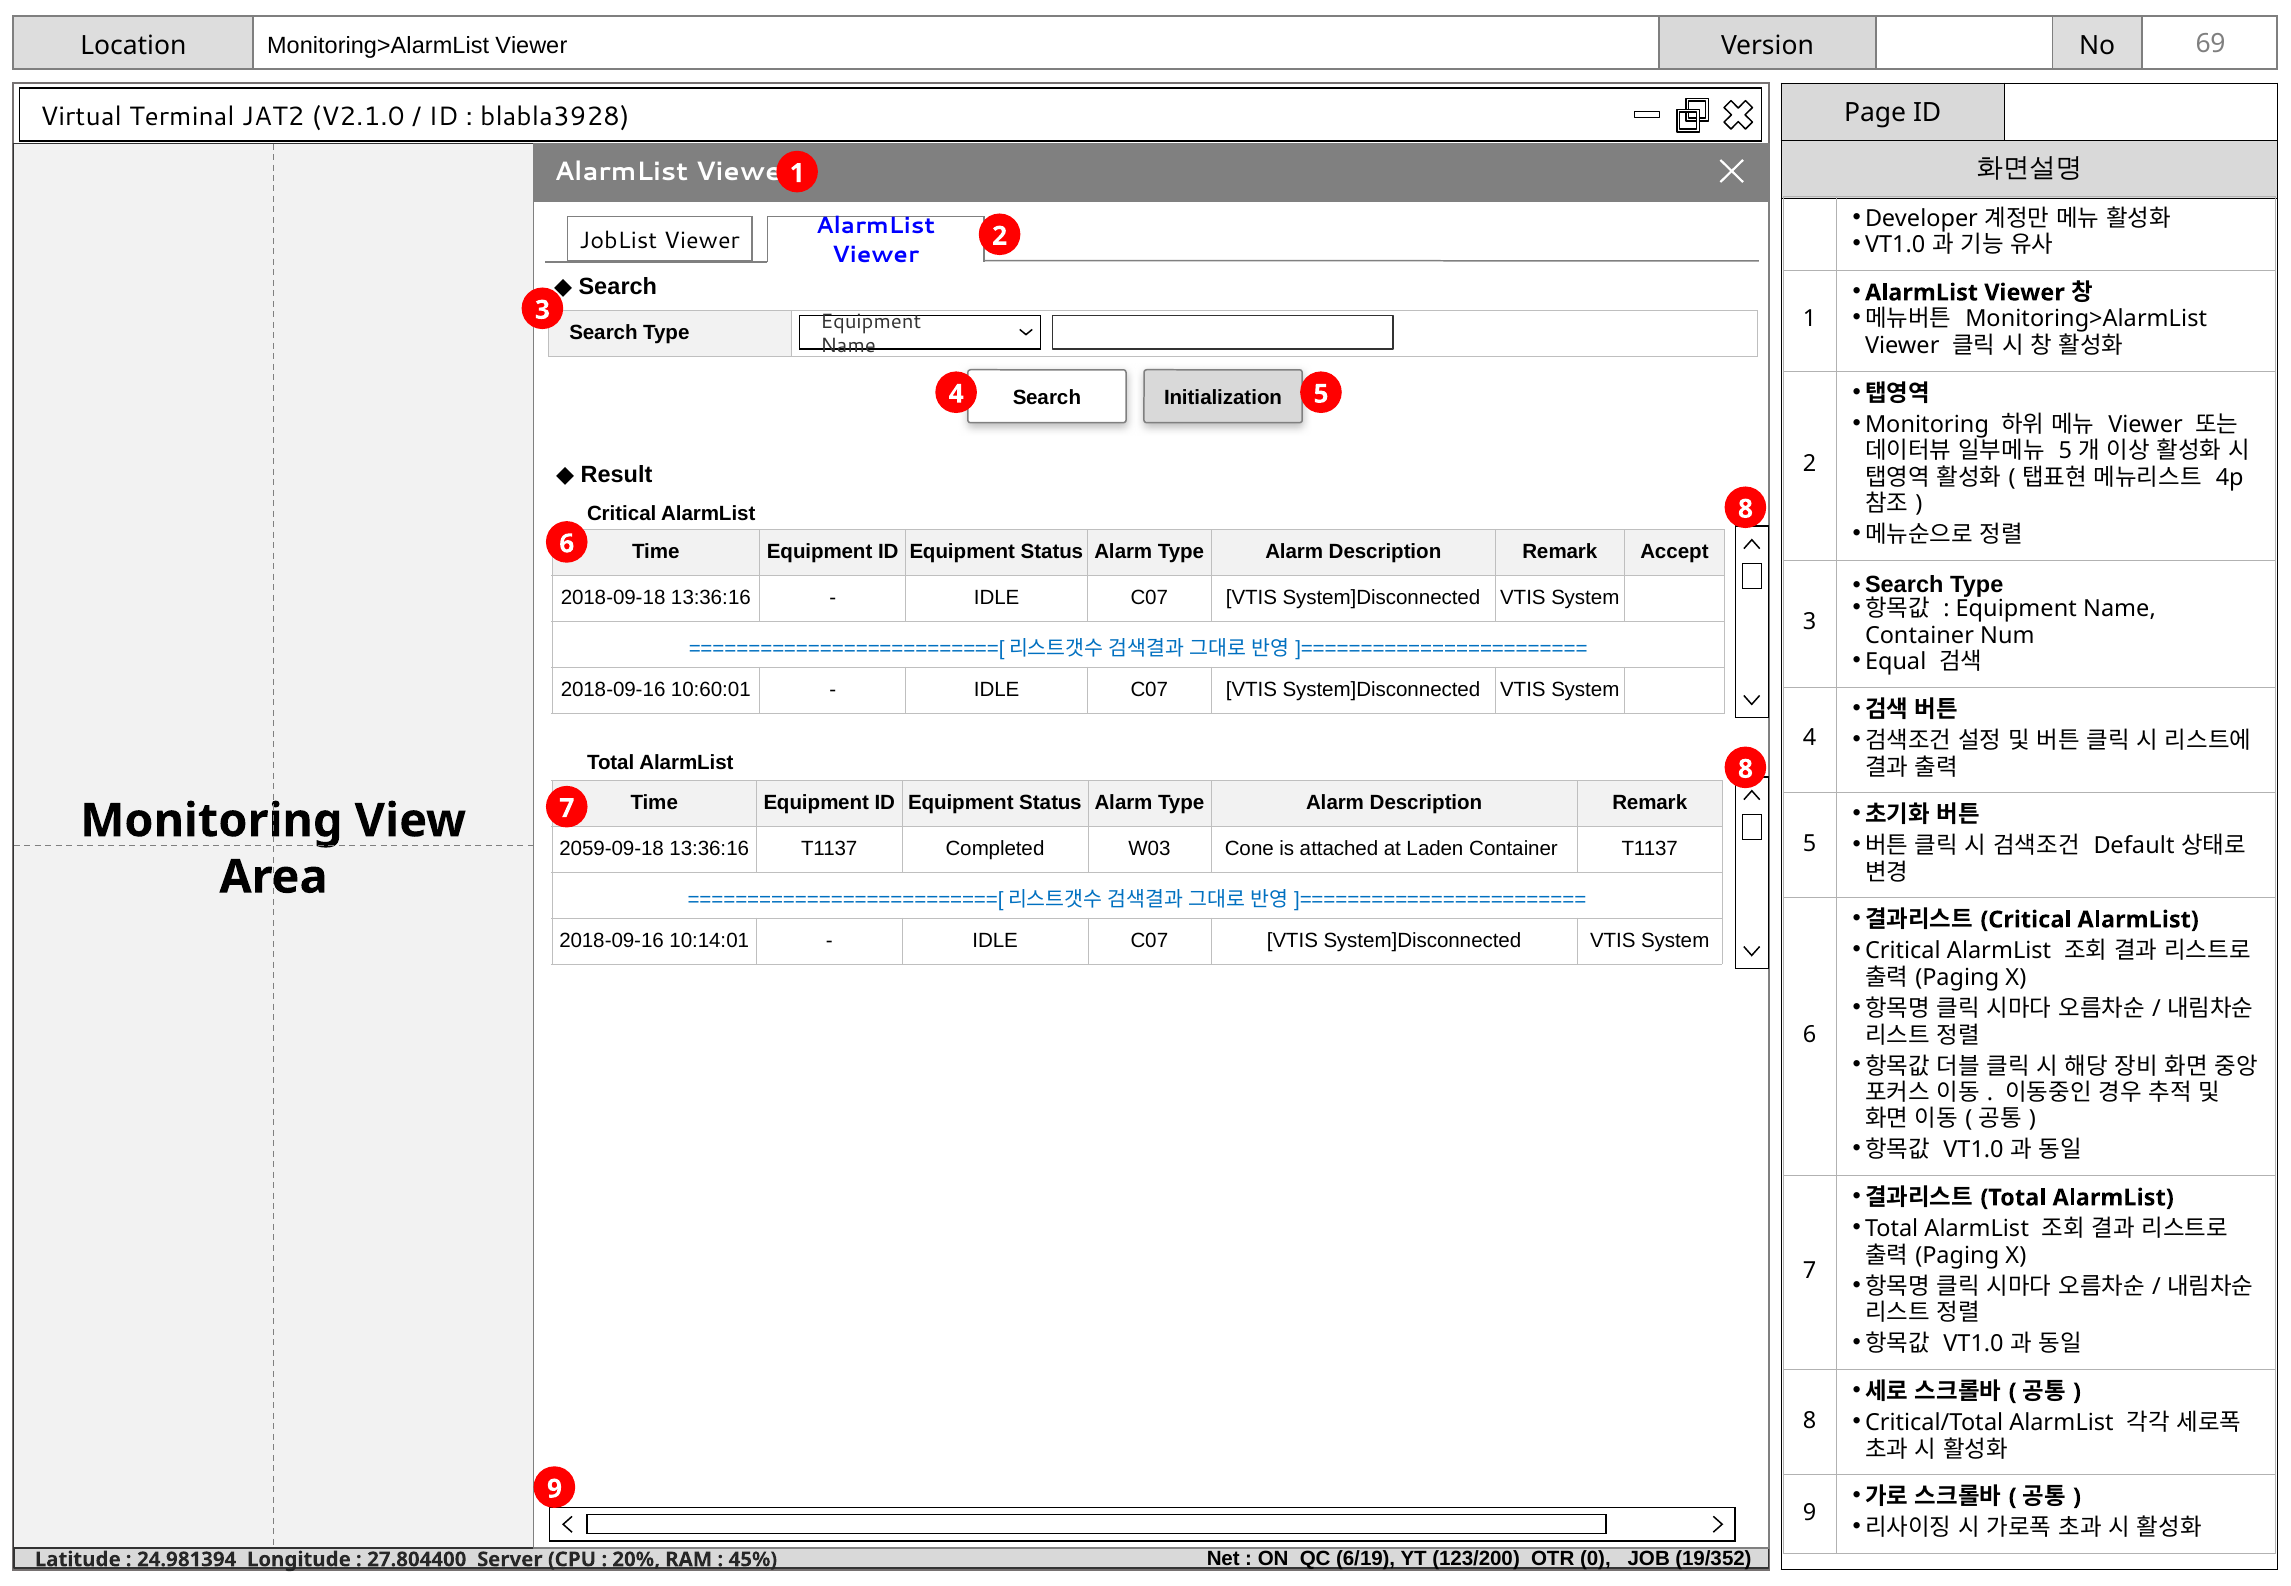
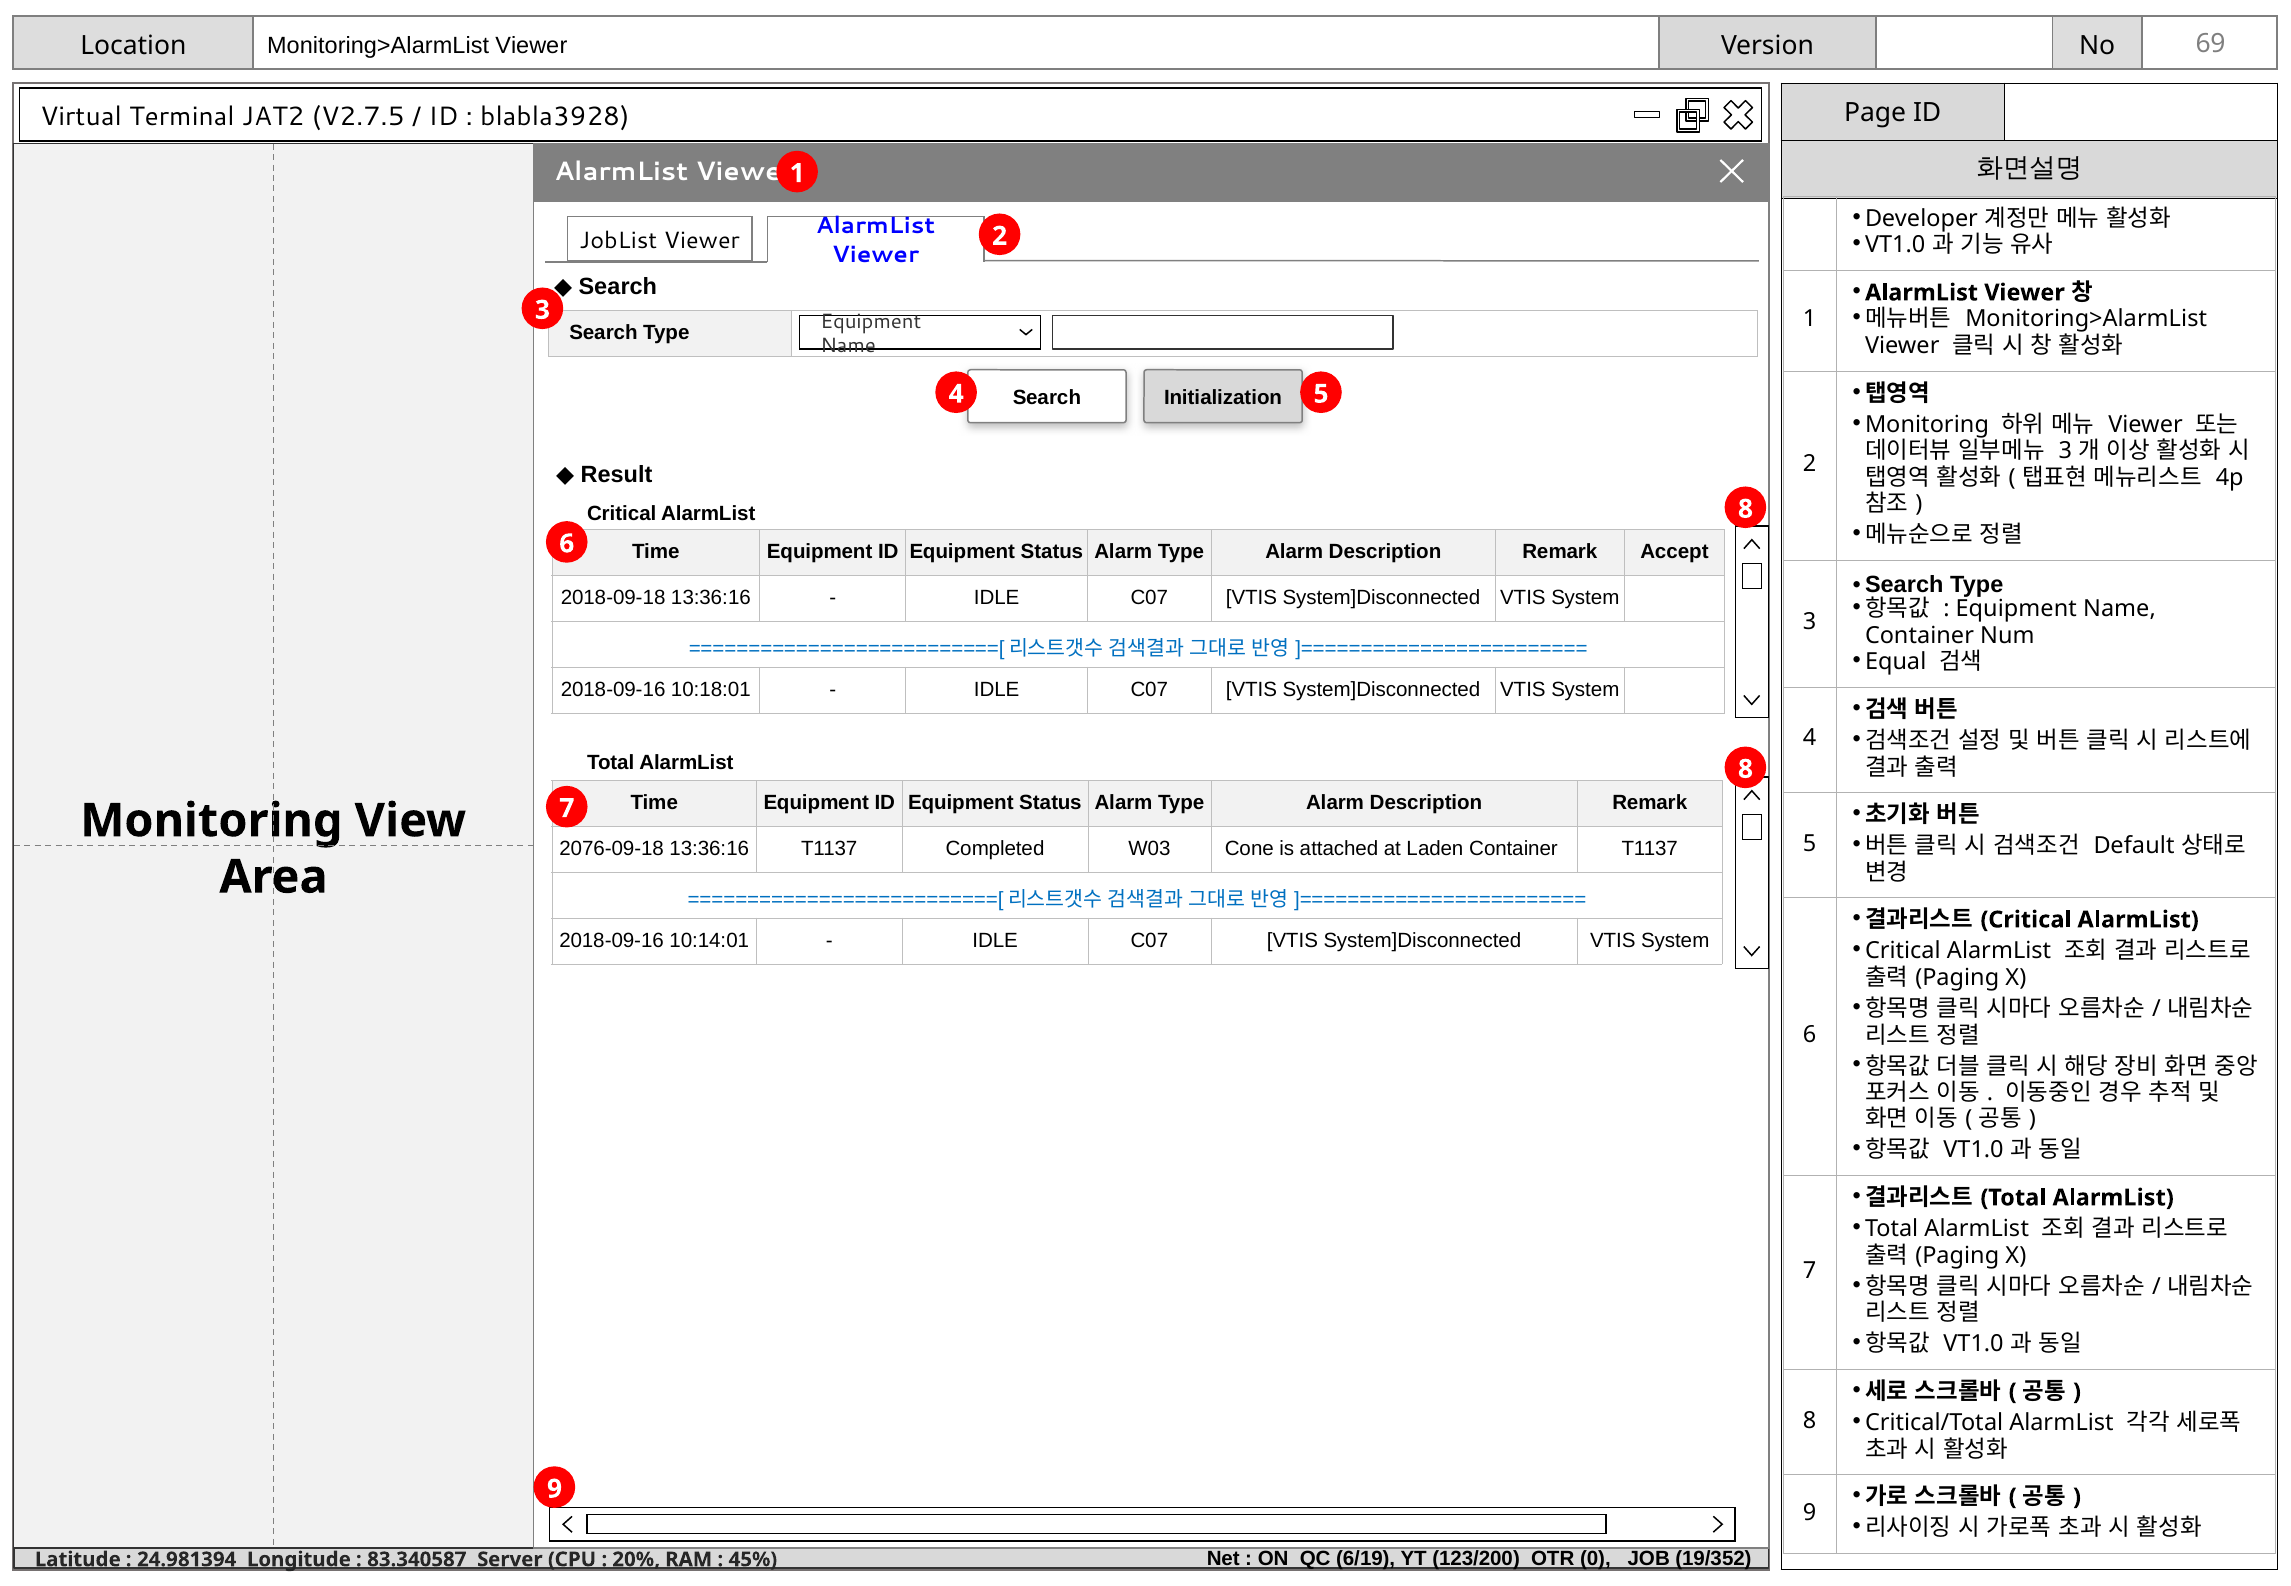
V2.1.0: V2.1.0 -> V2.7.5 (358, 116)
5: 5 -> 3 (2065, 451)
10:60:01: 10:60:01 -> 10:18:01 (711, 690)
2059-09-18: 2059-09-18 -> 2076-09-18 (612, 849)
27.804400: 27.804400 -> 83.340587 (417, 1560)
